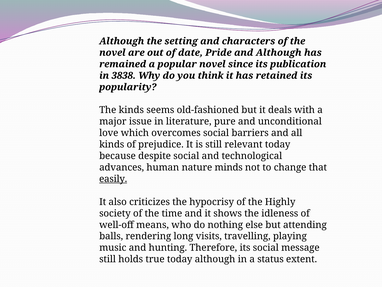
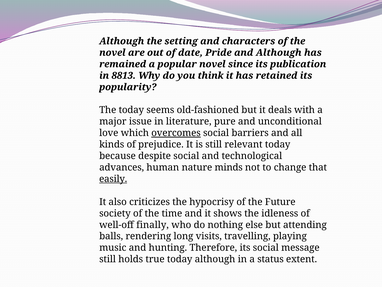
3838: 3838 -> 8813 (124, 75)
The kinds: kinds -> today (131, 110)
overcomes underline: none -> present (176, 133)
Highly: Highly -> Future (280, 202)
means: means -> finally (153, 224)
